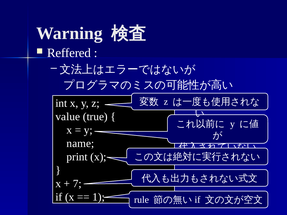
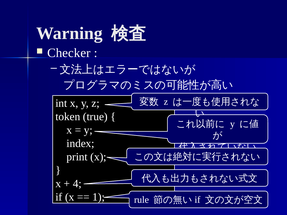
Reffered: Reffered -> Checker (69, 53)
value: value -> token (68, 117)
name: name -> index (80, 144)
7: 7 -> 4 (77, 184)
